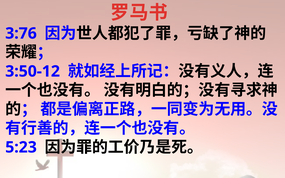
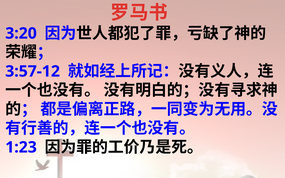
3:76: 3:76 -> 3:20 (21, 33)
3:50-12: 3:50-12 -> 3:57-12 (33, 71)
5:23: 5:23 -> 1:23 (21, 147)
